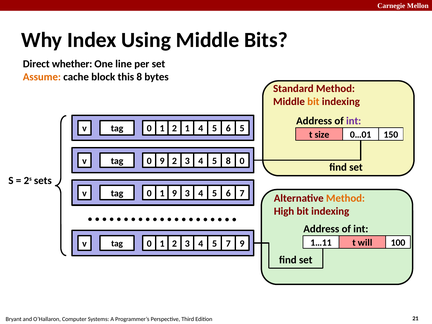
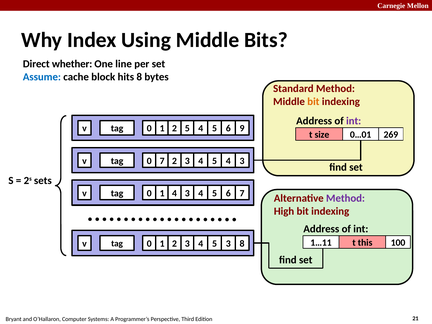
Assume colour: orange -> blue (42, 77)
this: this -> hits (126, 77)
v 1: 1 -> 5 (187, 128)
2 5: 5 -> 9 (242, 128)
150: 150 -> 269 (391, 135)
0 9: 9 -> 7 (162, 161)
3 8: 8 -> 4 (228, 161)
2 0: 0 -> 3 (242, 161)
1 9: 9 -> 4 (174, 193)
Method colour: orange -> purple (346, 198)
will: will -> this (365, 243)
3 7: 7 -> 3 (228, 244)
2 9: 9 -> 8 (242, 244)
